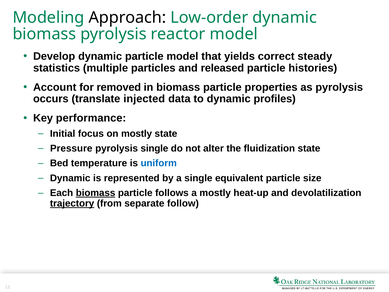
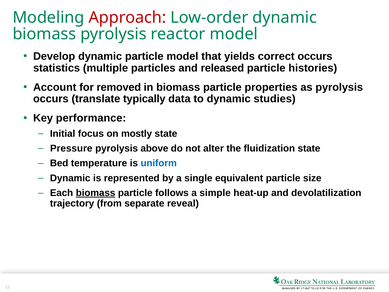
Approach colour: black -> red (127, 17)
correct steady: steady -> occurs (315, 56)
injected: injected -> typically (144, 99)
profiles: profiles -> studies (275, 99)
pyrolysis single: single -> above (154, 148)
a mostly: mostly -> simple (215, 193)
trajectory underline: present -> none (72, 203)
follow: follow -> reveal (183, 203)
